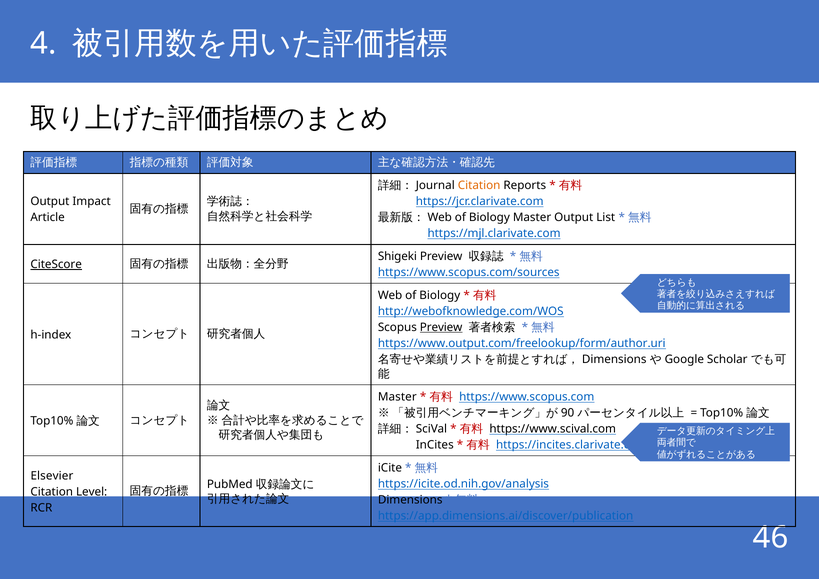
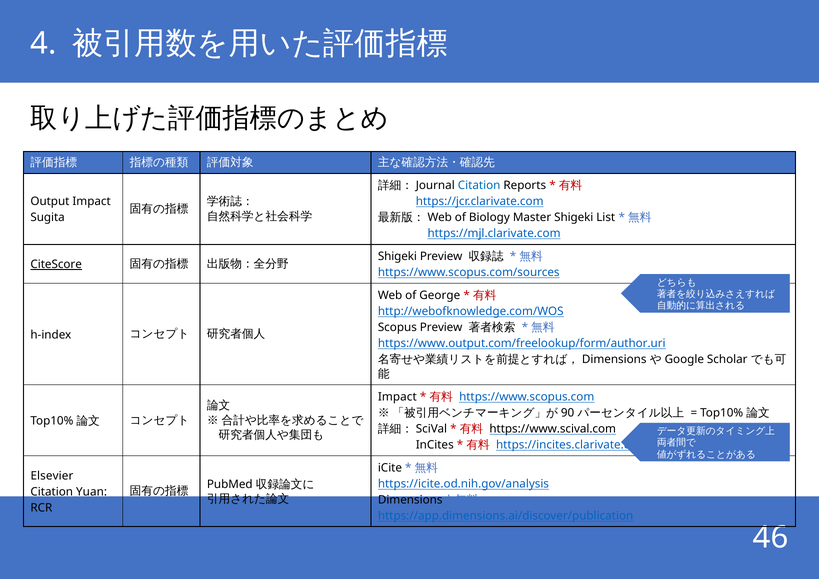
Citation colour: orange -> blue (479, 186)
Master Output: Output -> Shigeki (574, 218)
Article: Article -> Sugita (48, 218)
Biology: Biology -> George (440, 295)
Preview underline: present -> none (441, 327)
Master: Master -> Impact (397, 397)
Level: Level -> Yuan (92, 492)
